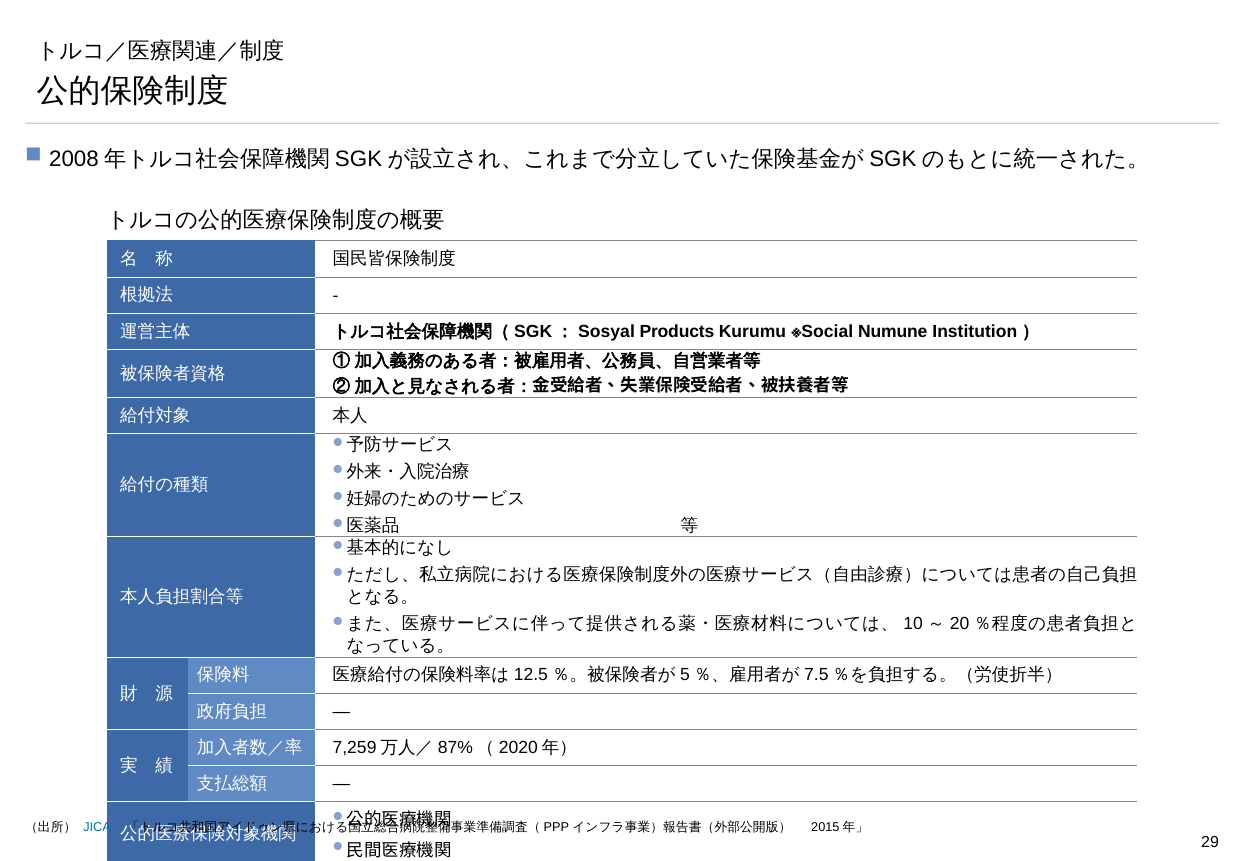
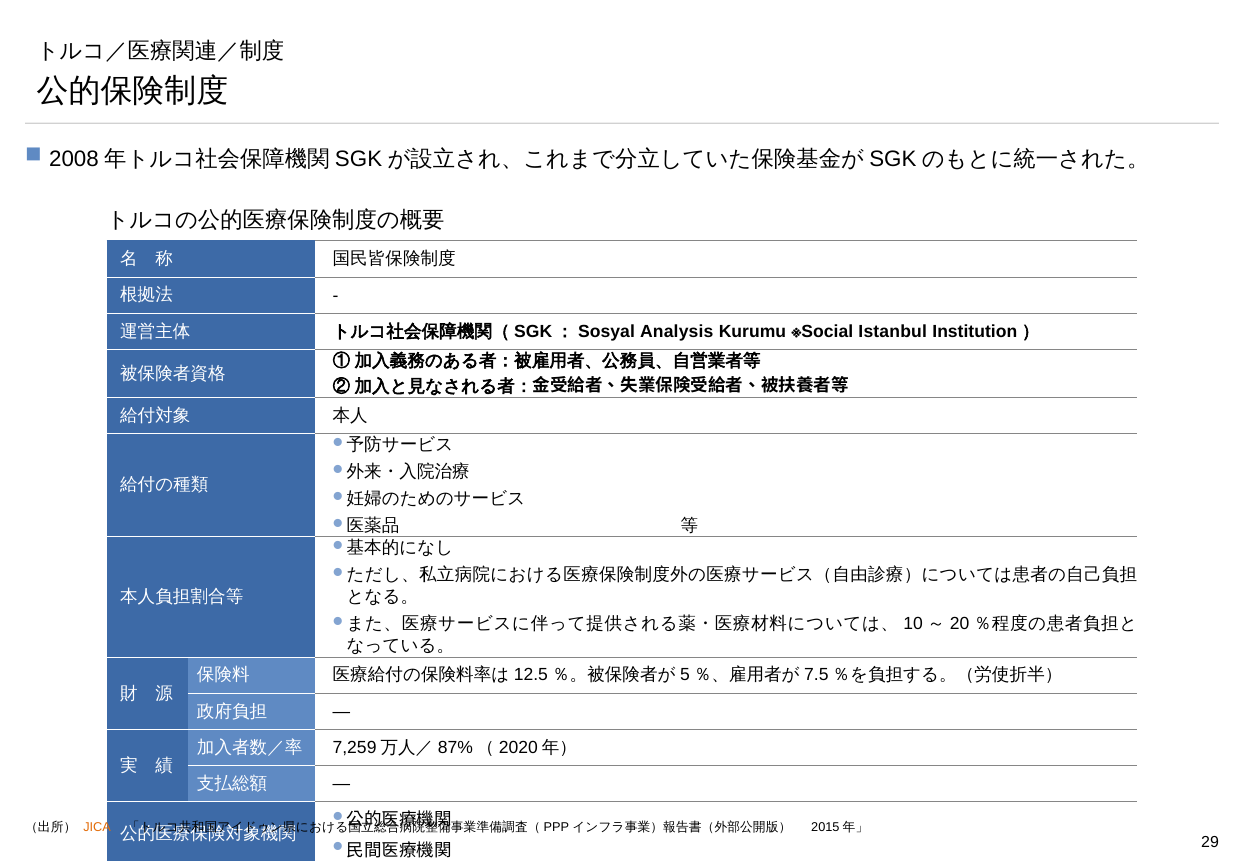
Products: Products -> Analysis (677, 331)
Numune: Numune -> Istanbul (893, 331)
JICA colour: blue -> orange (97, 828)
